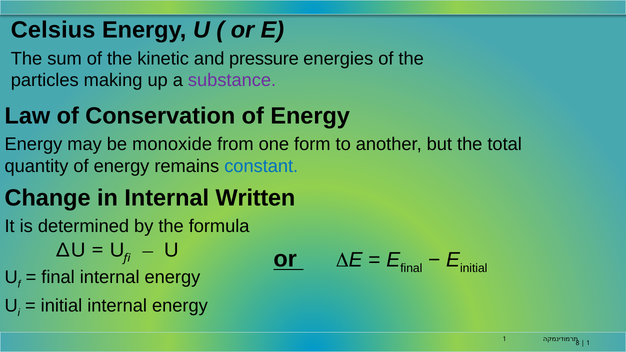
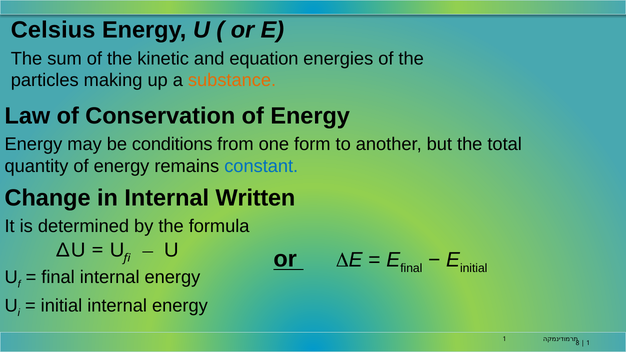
pressure: pressure -> equation (264, 59)
substance colour: purple -> orange (232, 80)
monoxide: monoxide -> conditions (172, 144)
